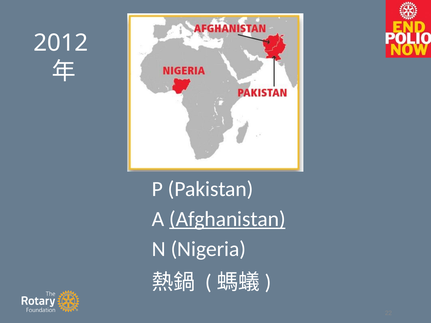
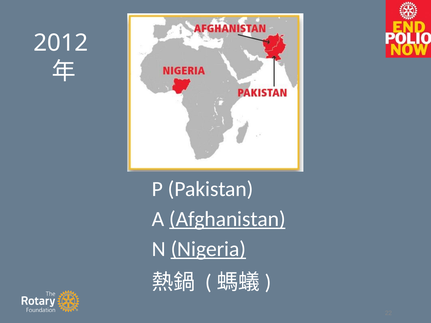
Nigeria underline: none -> present (208, 249)
